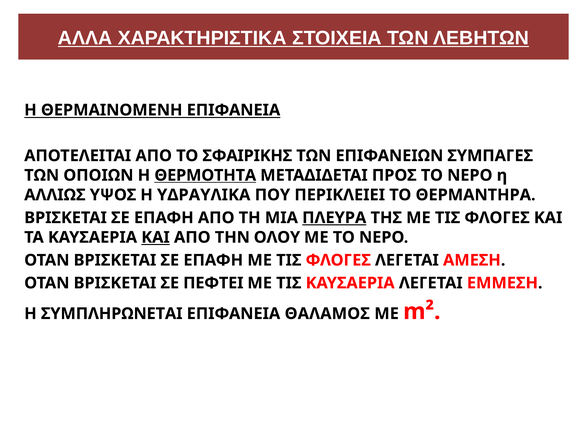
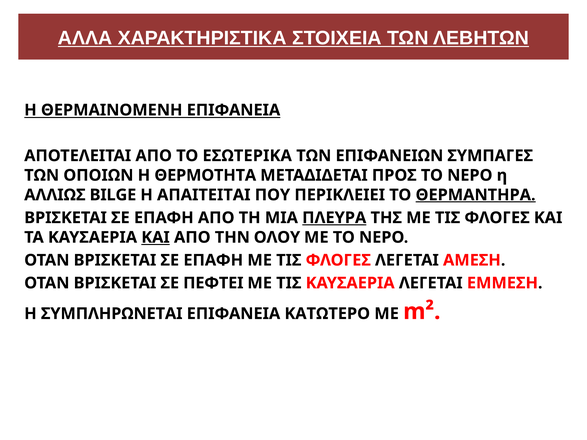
ΣΦΑΙΡΙΚΗΣ: ΣΦΑΙΡΙΚΗΣ -> ΕΣΩΤΕΡΙΚΑ (247, 156)
ΘΕΡΜΟΤΗΤΑ underline: present -> none (205, 175)
ΥΨΟΣ: ΥΨΟΣ -> BILGE (113, 195)
ΥΔΡΑΥΛΙΚΑ: ΥΔΡΑΥΛΙΚΑ -> ΑΠΑΙΤΕΙΤΑΙ (204, 195)
ΘΕΡΜΑΝΤΗΡΑ underline: none -> present (476, 195)
ΘΑΛΑΜΟΣ: ΘΑΛΑΜΟΣ -> ΚΑΤΩΤΕΡΟ (327, 314)
